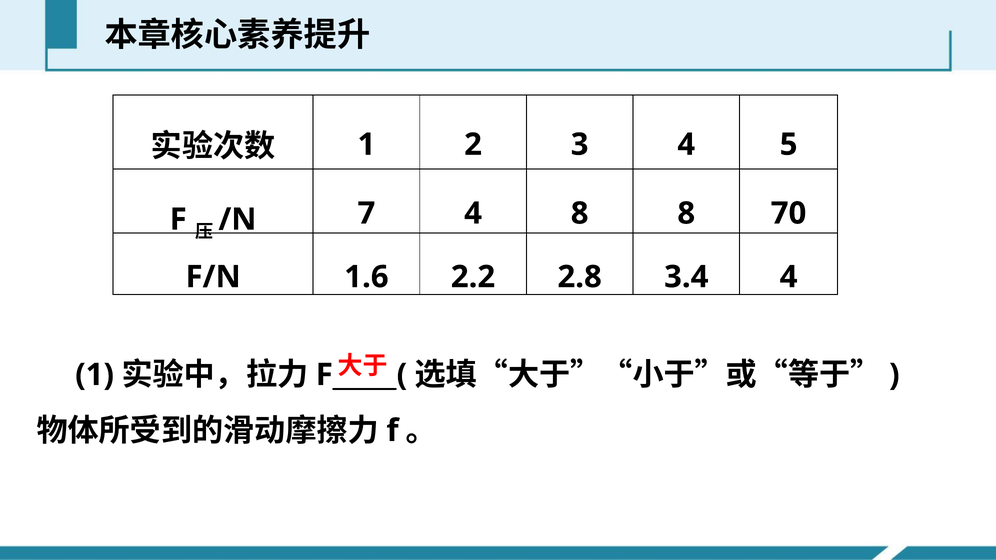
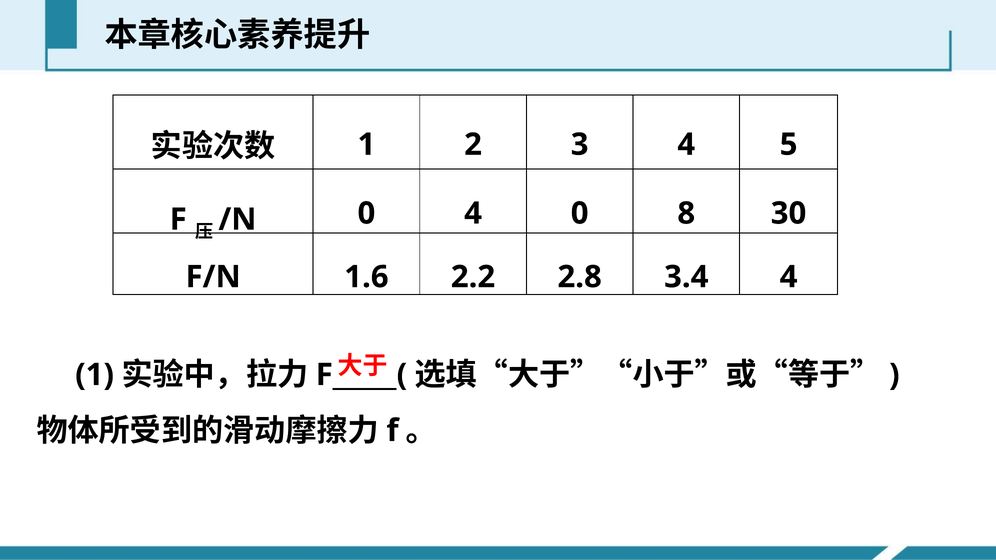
7: 7 -> 0 (366, 213)
4 8: 8 -> 0 (580, 213)
70: 70 -> 30 (789, 213)
